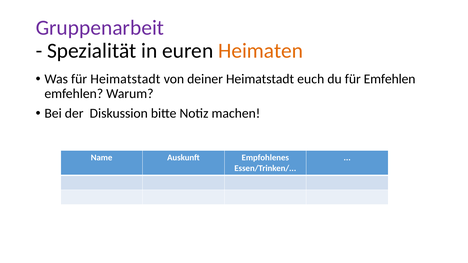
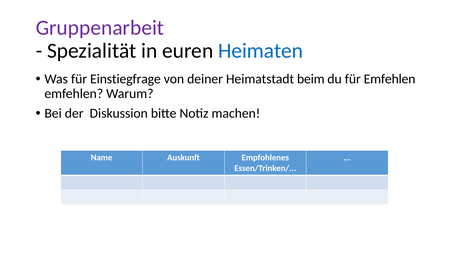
Heimaten colour: orange -> blue (261, 51)
für Heimatstadt: Heimatstadt -> Einstiegfrage (125, 79)
euch: euch -> beim (311, 79)
